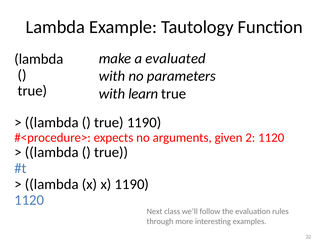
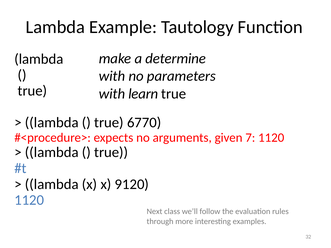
evaluated: evaluated -> determine (176, 58)
true 1190: 1190 -> 6770 (144, 123)
2: 2 -> 7 (250, 138)
x 1190: 1190 -> 9120 (132, 184)
